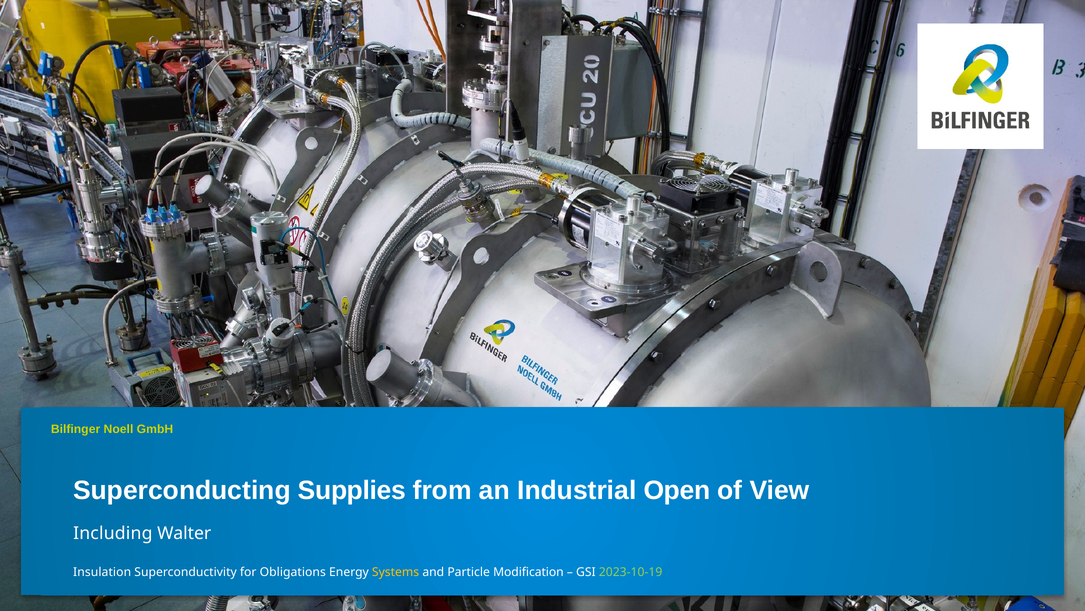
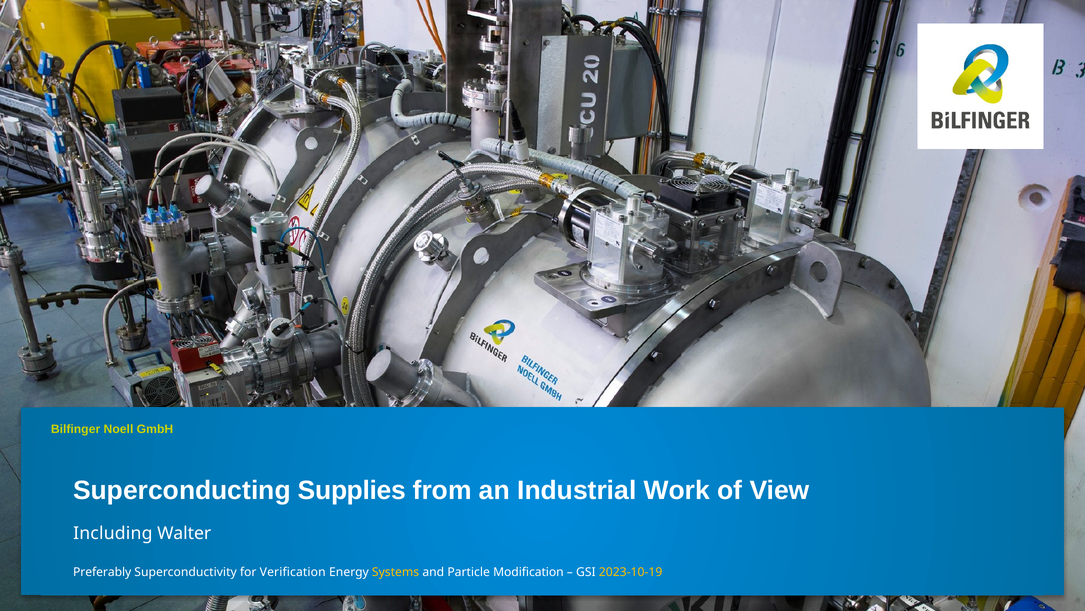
Open: Open -> Work (677, 490)
Insulation: Insulation -> Preferably (102, 572)
Obligations: Obligations -> Verification (293, 572)
2023-10-19 colour: light green -> yellow (631, 572)
